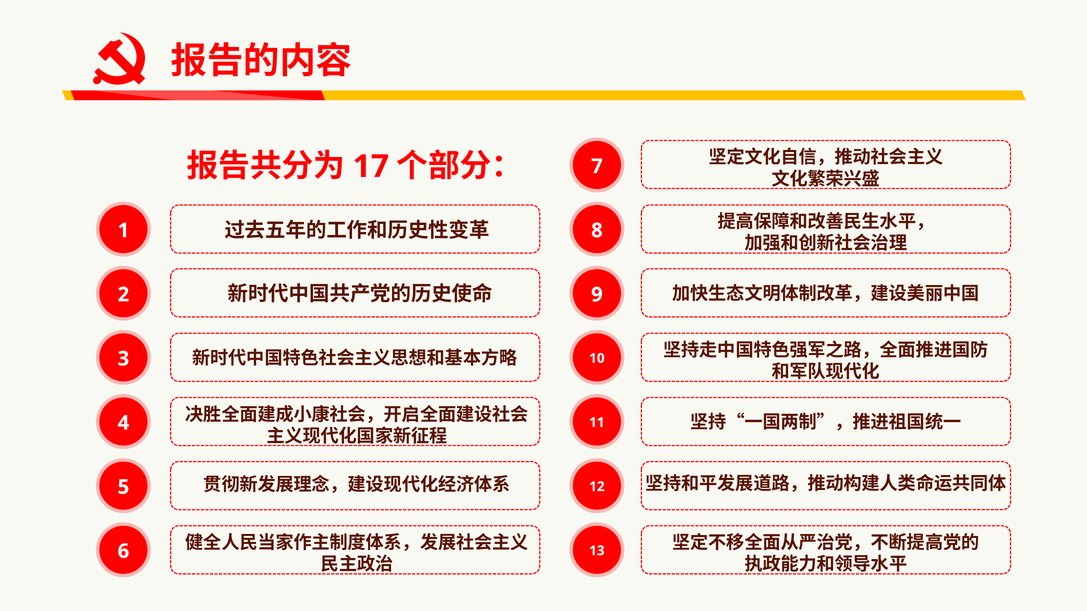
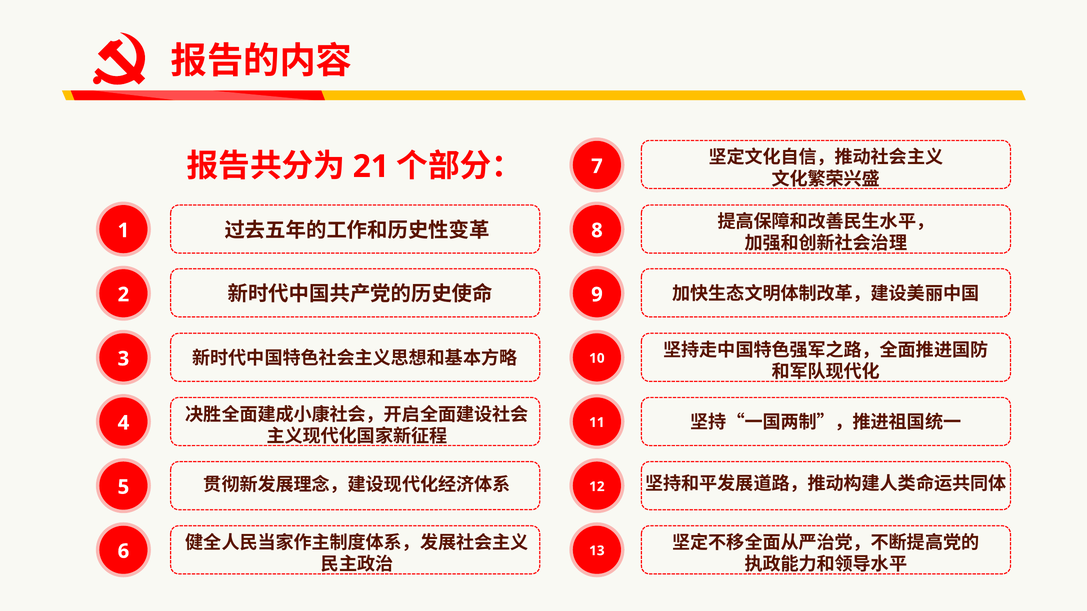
17: 17 -> 21 (371, 167)
